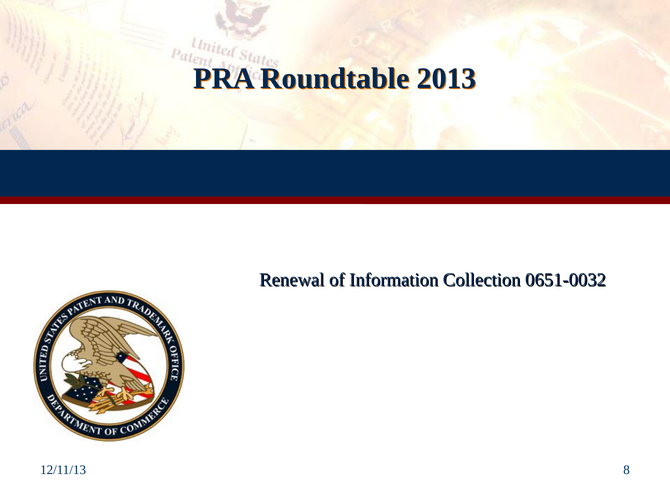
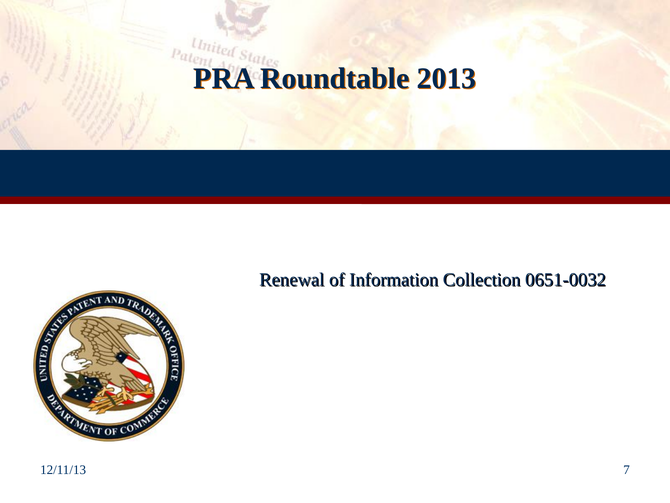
8: 8 -> 7 (627, 470)
